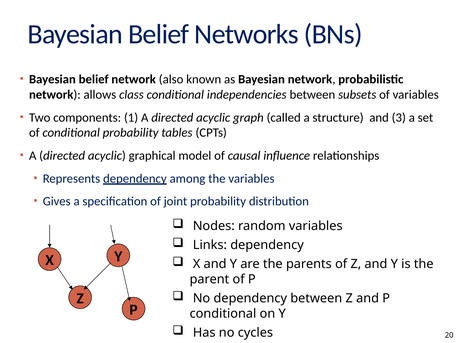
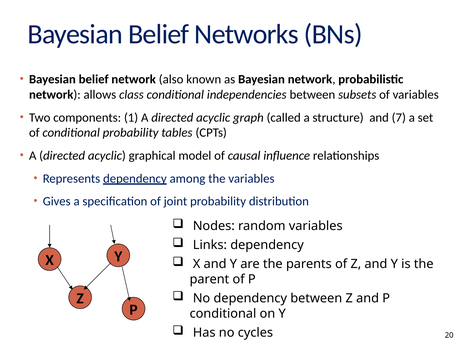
3: 3 -> 7 (399, 118)
